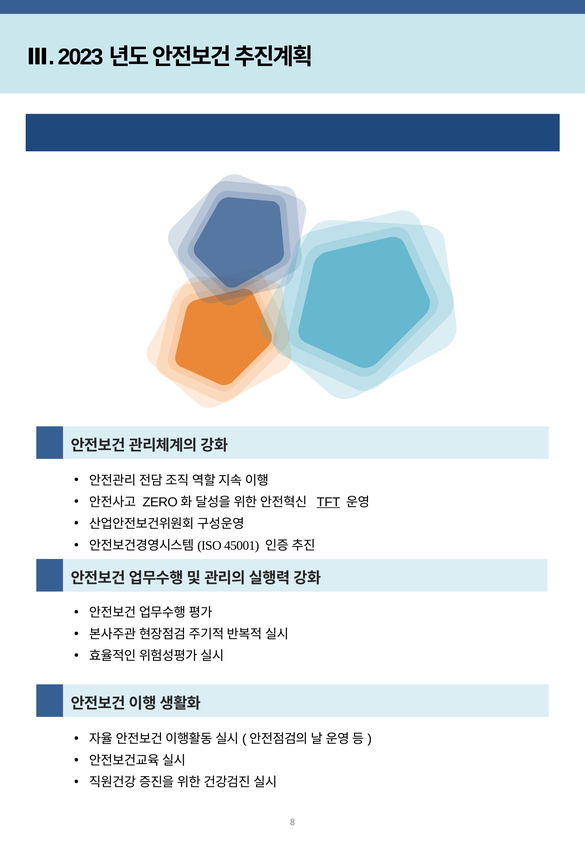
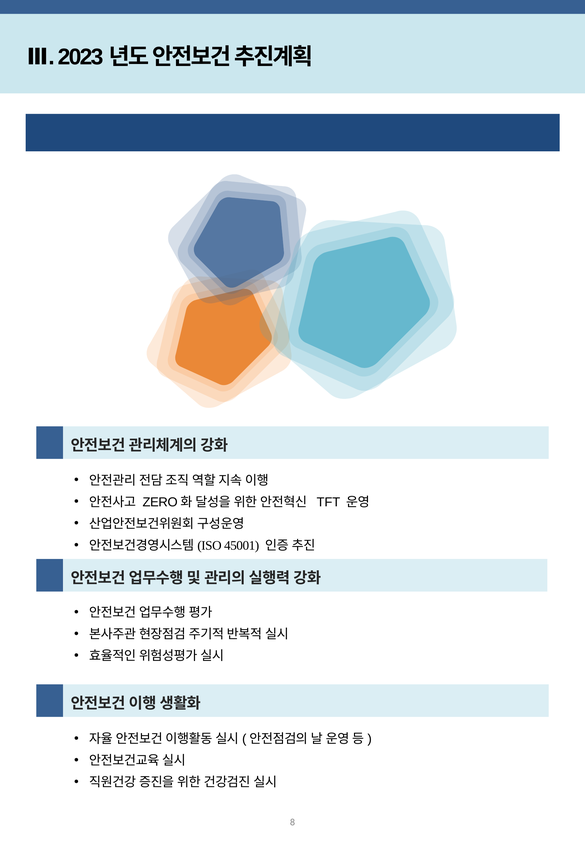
TFT underline: present -> none (328, 502)
